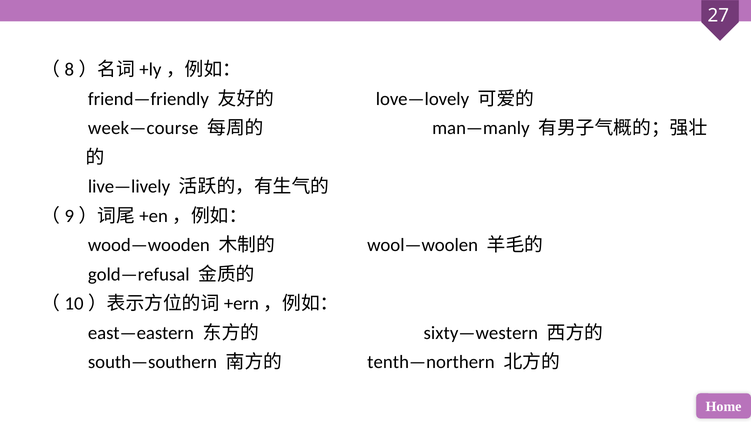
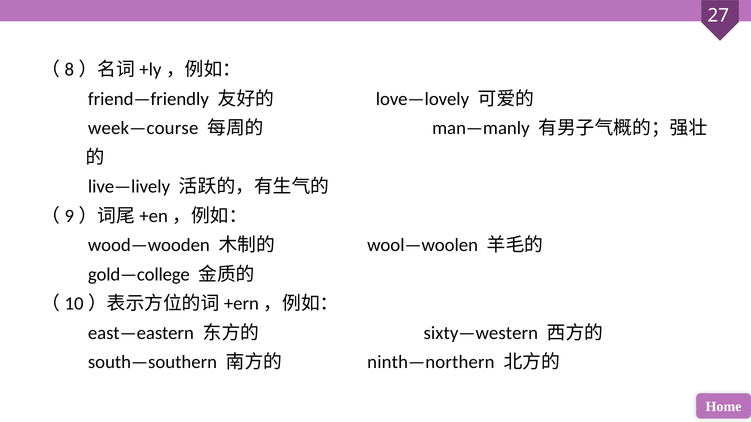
gold—refusal: gold—refusal -> gold—college (139, 275)
tenth—northern: tenth—northern -> ninth—northern (431, 362)
